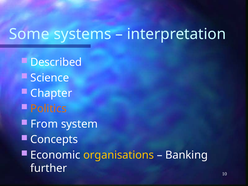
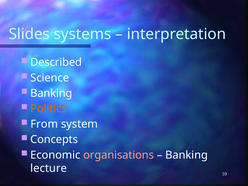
Some: Some -> Slides (29, 34)
Chapter: Chapter -> Banking (51, 93)
organisations colour: yellow -> pink (119, 155)
further: further -> lecture (49, 168)
